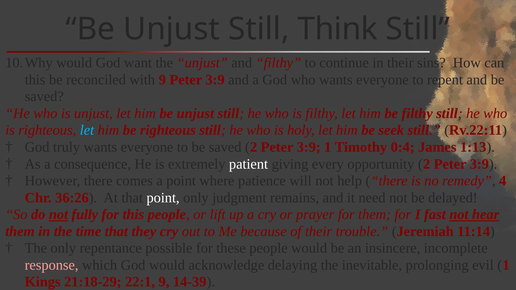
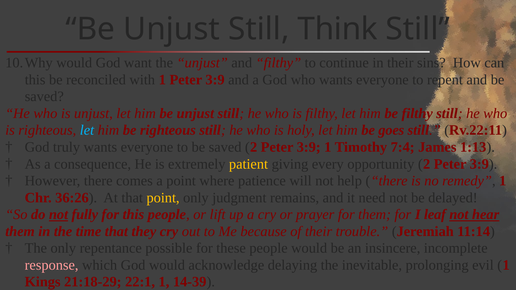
with 9: 9 -> 1 (162, 80)
seek: seek -> goes (391, 130)
0:4: 0:4 -> 7:4 (403, 147)
patient colour: white -> yellow (249, 164)
remedy 4: 4 -> 1 (503, 181)
point colour: white -> yellow (163, 198)
fast: fast -> leaf (435, 215)
22:1 9: 9 -> 1 (164, 282)
